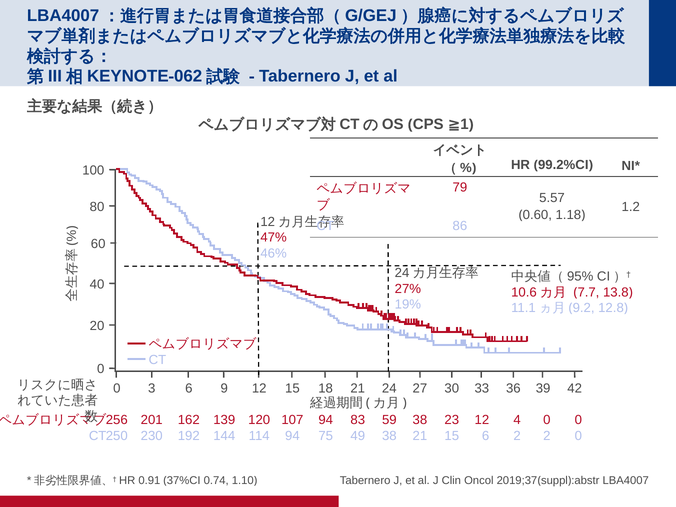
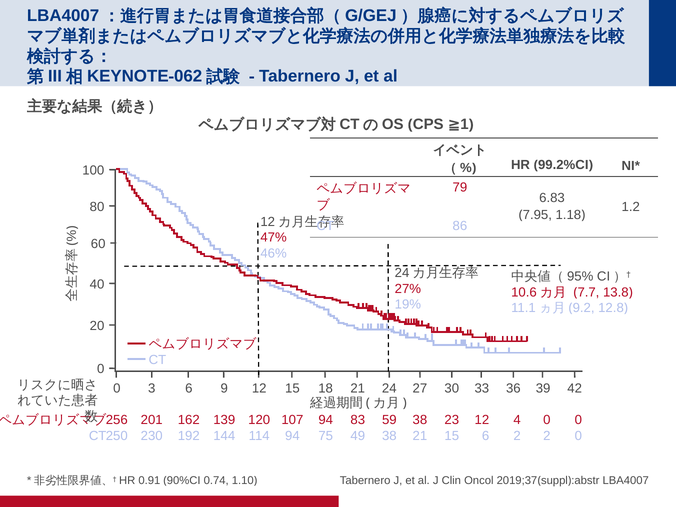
5.57: 5.57 -> 6.83 (552, 198)
0.60: 0.60 -> 7.95 (537, 215)
37%CI: 37%CI -> 90%CI (184, 481)
